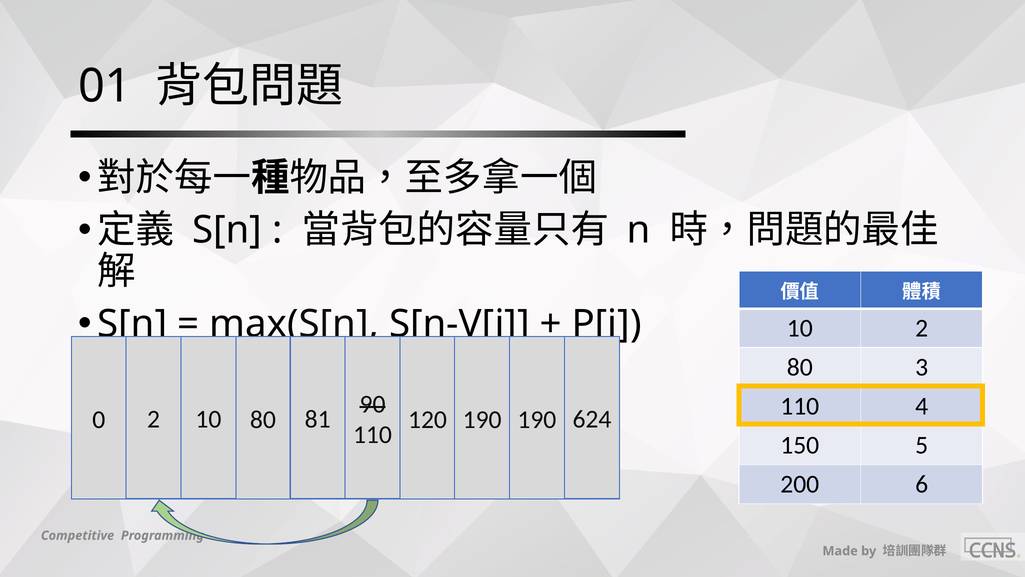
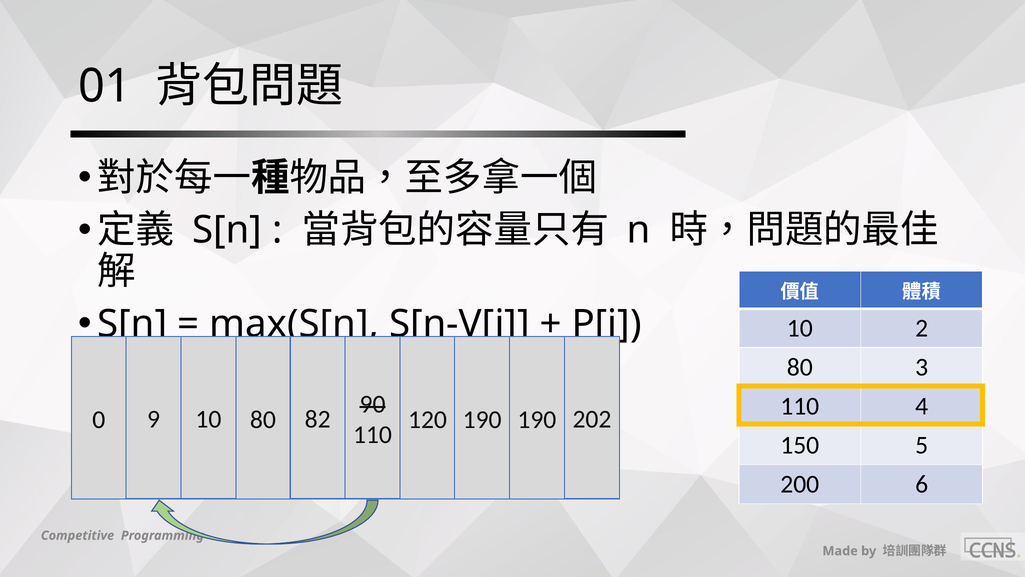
0 2: 2 -> 9 (154, 419)
81: 81 -> 82 (318, 419)
624: 624 -> 202 (592, 419)
